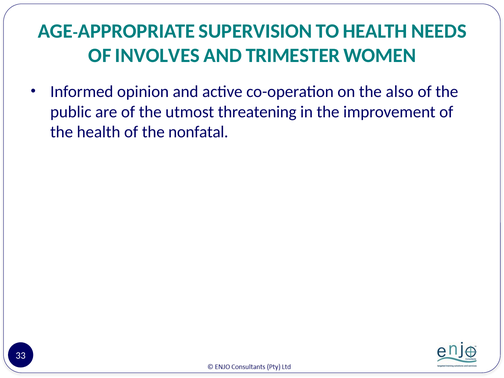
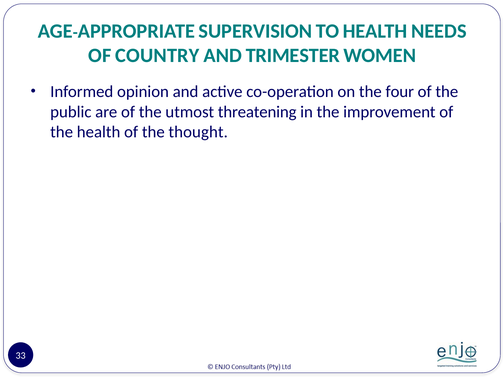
INVOLVES: INVOLVES -> COUNTRY (157, 56)
also: also -> four (400, 92)
nonfatal: nonfatal -> thought (198, 132)
